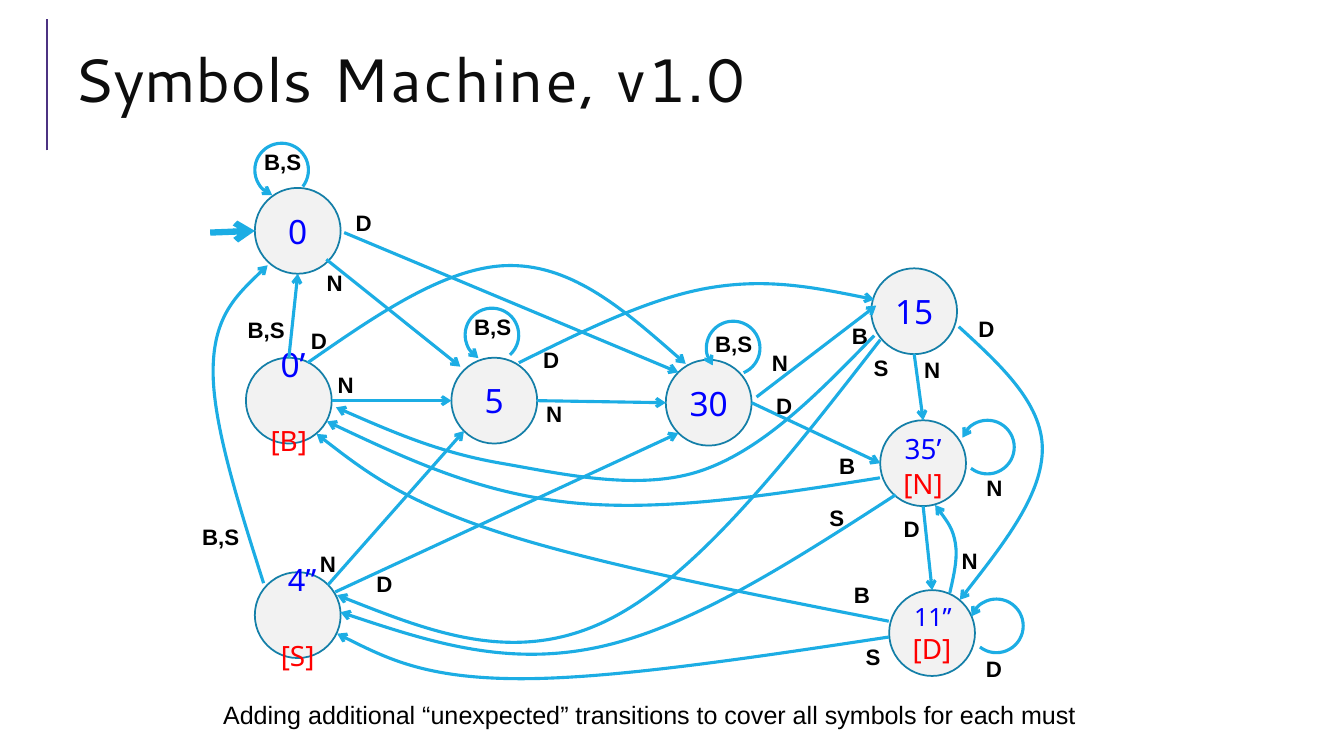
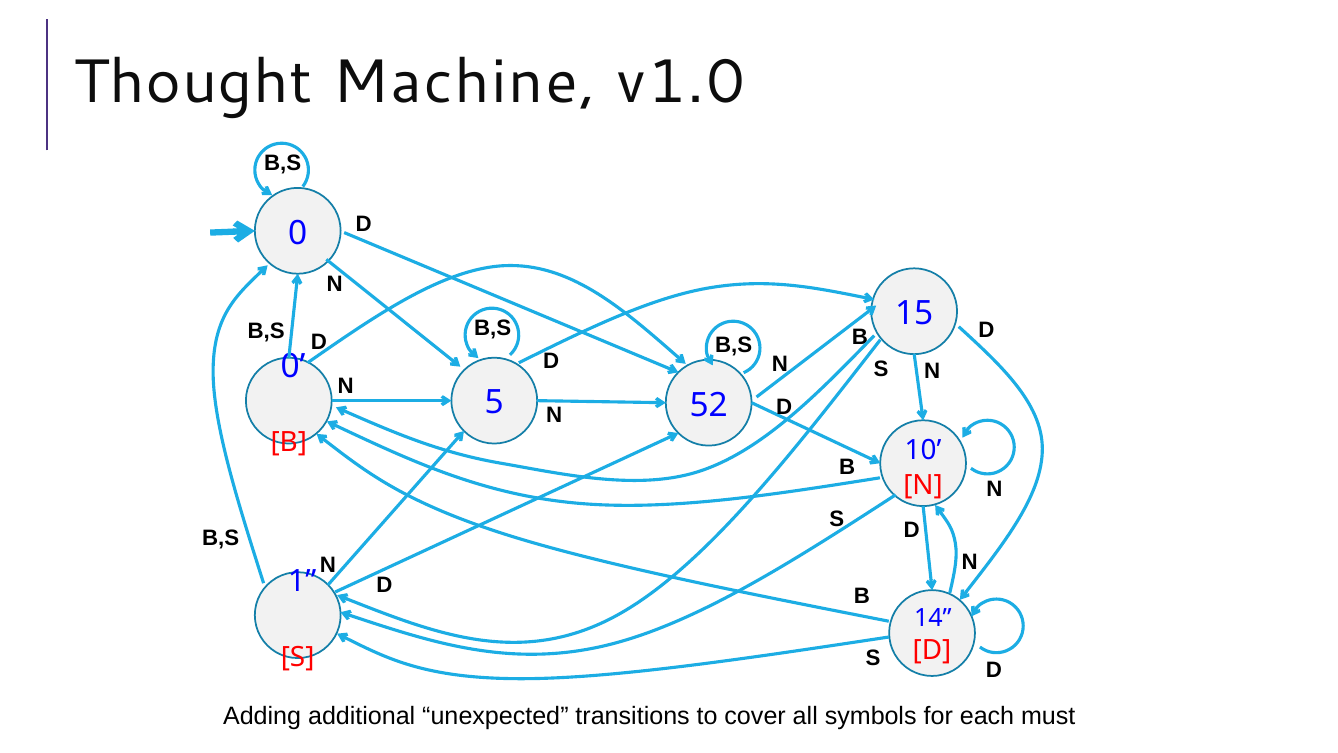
Symbols: Symbols -> Thought (193, 82)
30: 30 -> 52 (709, 405)
35: 35 -> 10 (923, 450)
4: 4 -> 1 (302, 581)
11: 11 -> 14 (933, 618)
